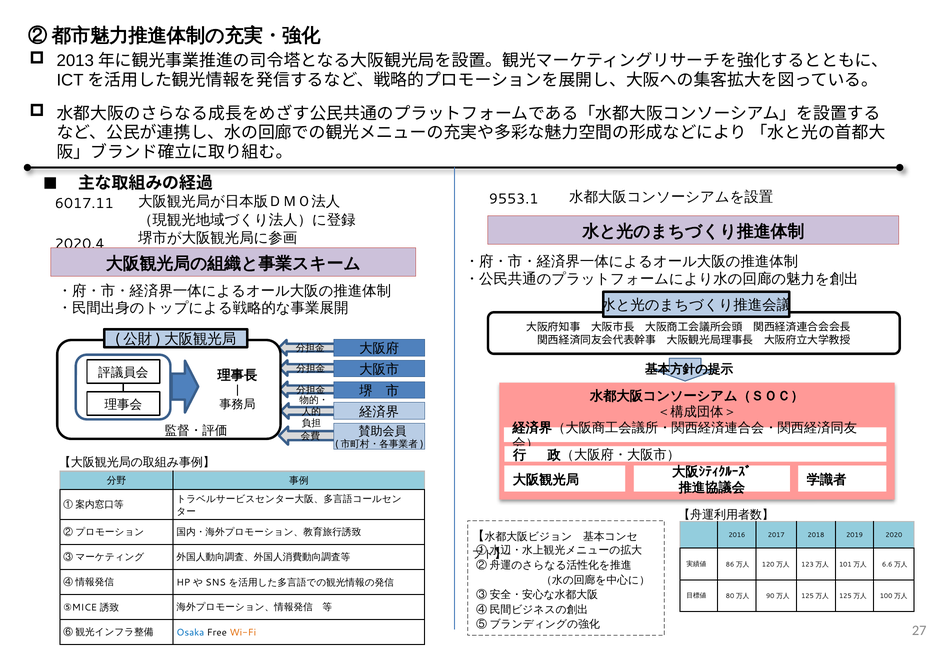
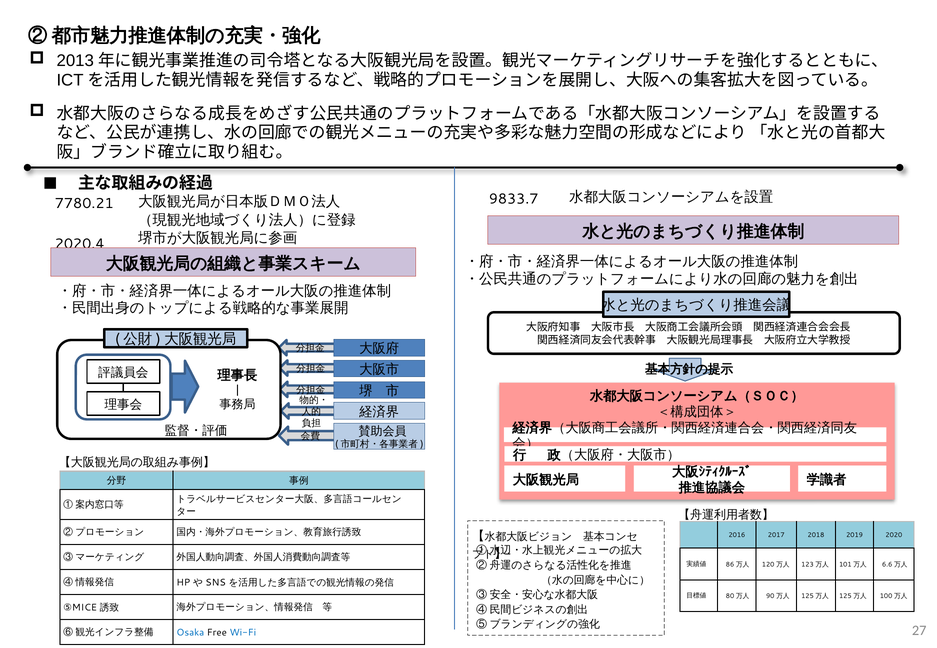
9553.1: 9553.1 -> 9833.7 (514, 199)
6017.11: 6017.11 -> 7780.21 (84, 204)
Wi-Fi colour: orange -> blue (243, 633)
